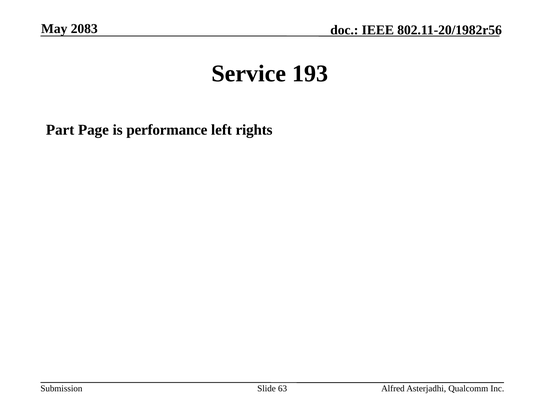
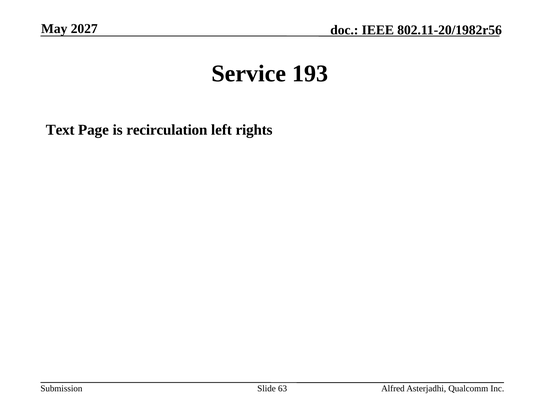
2083: 2083 -> 2027 (84, 29)
Part: Part -> Text (60, 130)
performance: performance -> recirculation (167, 130)
